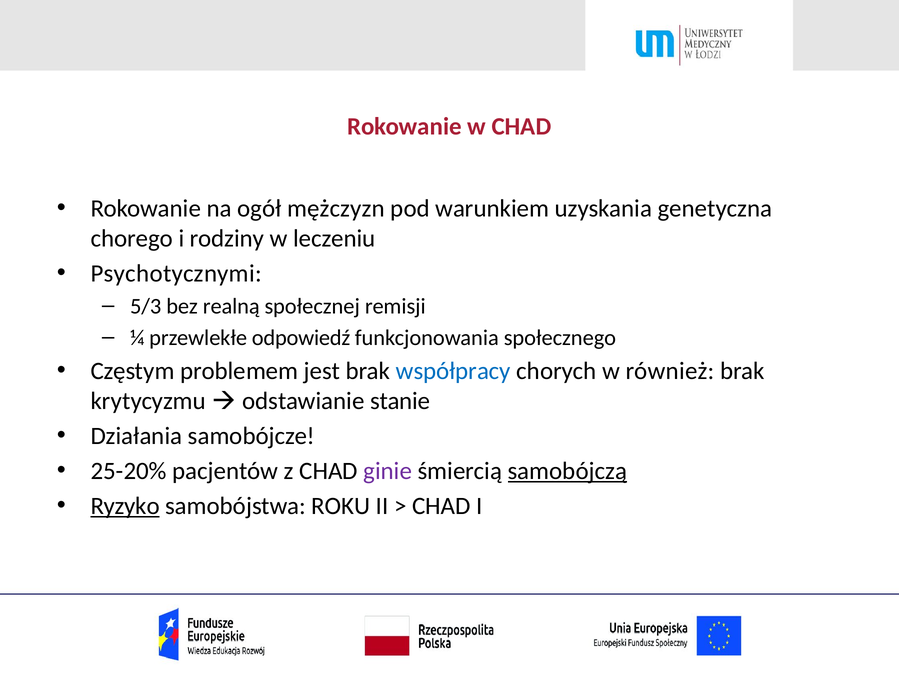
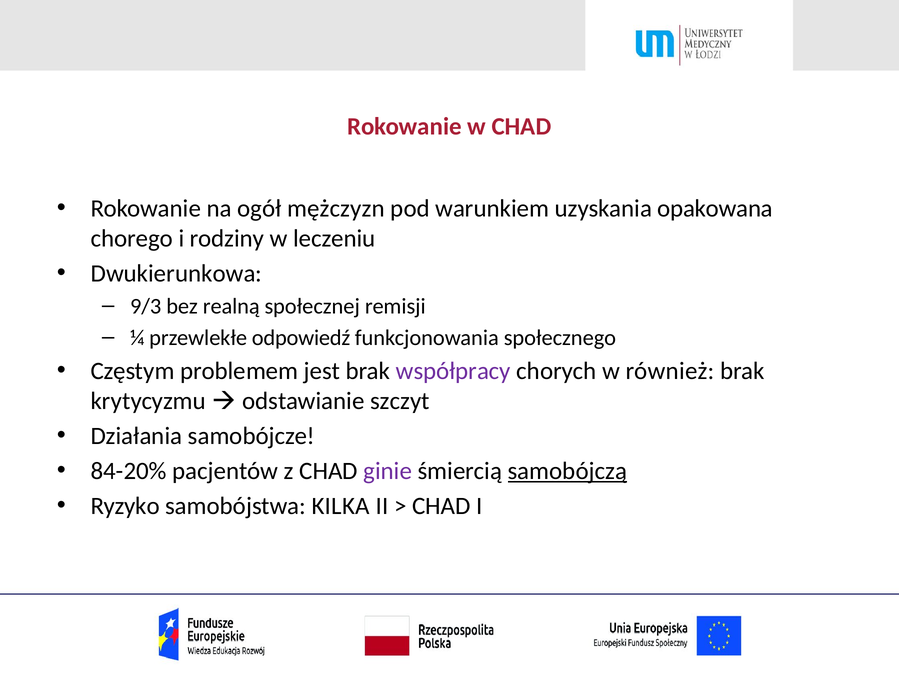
genetyczna: genetyczna -> opakowana (715, 209)
Psychotycznymi: Psychotycznymi -> Dwukierunkowa (176, 274)
5/3: 5/3 -> 9/3 (146, 306)
współpracy colour: blue -> purple (453, 371)
stanie: stanie -> szczyt (400, 401)
25-20%: 25-20% -> 84-20% (129, 471)
Ryzyko underline: present -> none (125, 506)
ROKU: ROKU -> KILKA (341, 506)
